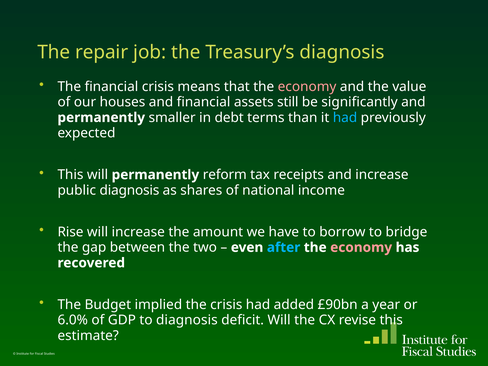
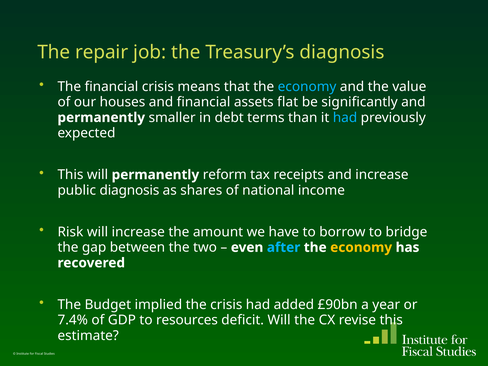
economy colour: pink -> light blue (307, 87)
still: still -> flat (288, 102)
Rise: Rise -> Risk (70, 232)
economy colour: pink -> yellow (361, 247)
6.0%: 6.0% -> 7.4% (73, 320)
to diagnosis: diagnosis -> resources (187, 320)
